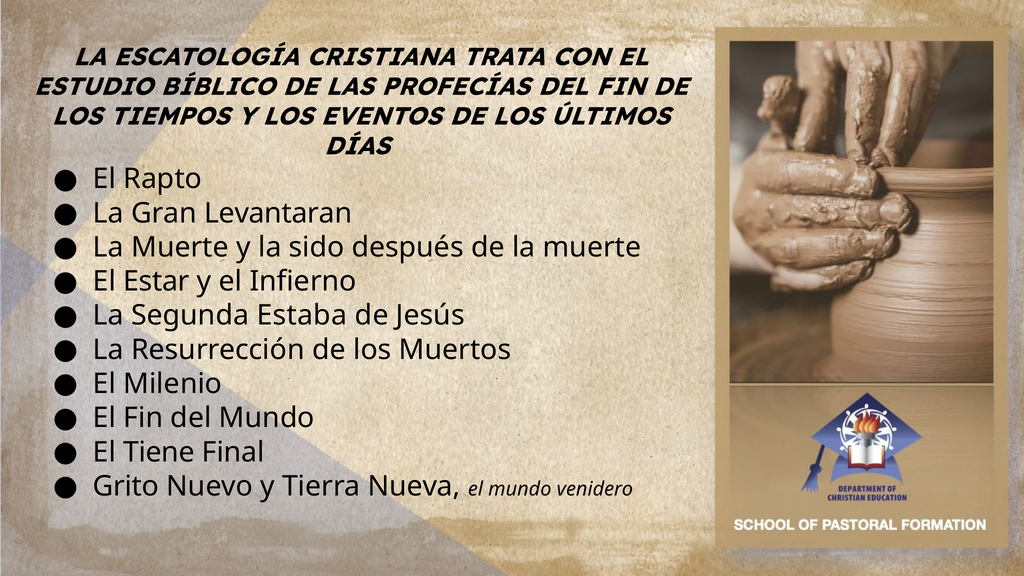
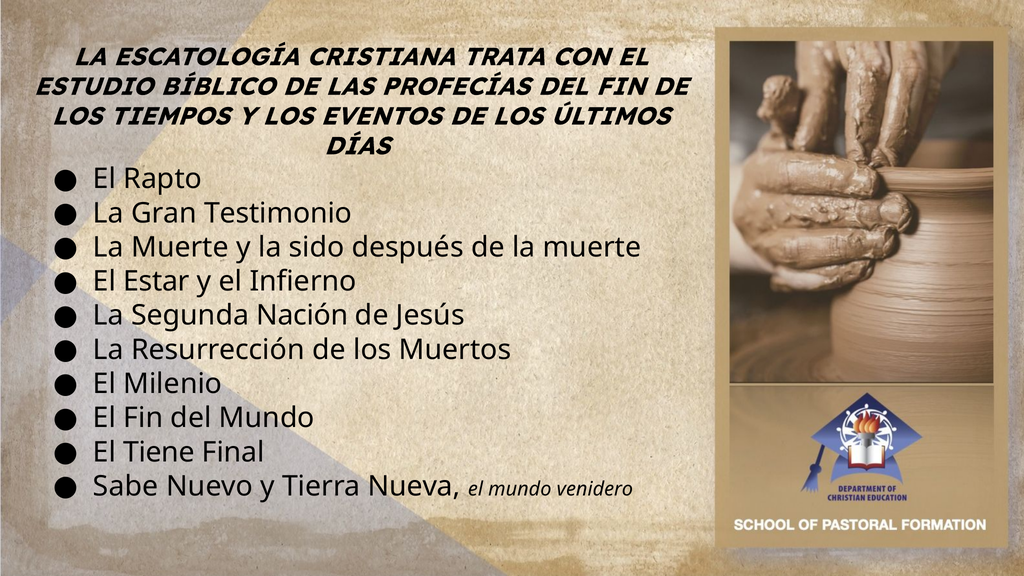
Levantaran: Levantaran -> Testimonio (278, 213)
Estaba: Estaba -> Nación (302, 316)
Grito: Grito -> Sabe (126, 486)
